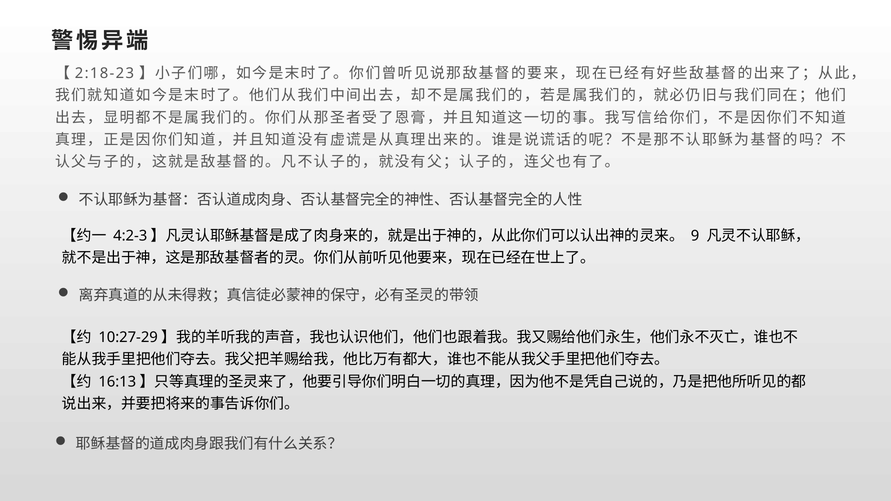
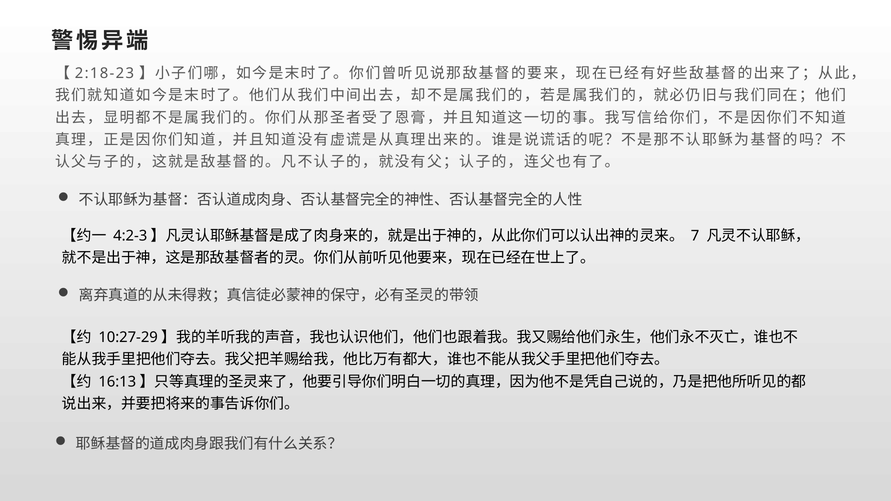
9: 9 -> 7 (695, 236)
